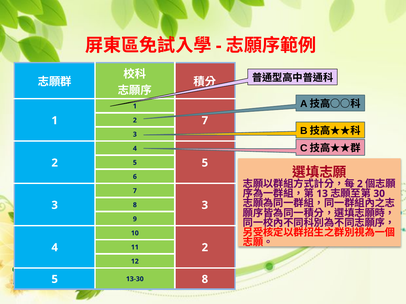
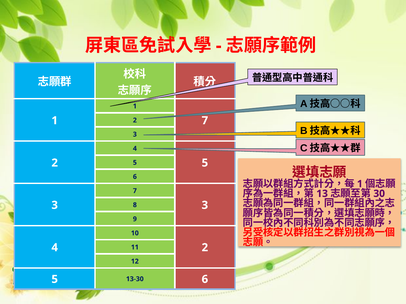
2: 2 -> 1 (360, 184)
13-30 8: 8 -> 6 (205, 280)
